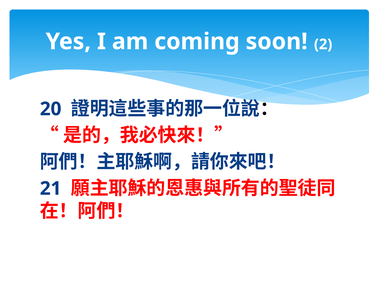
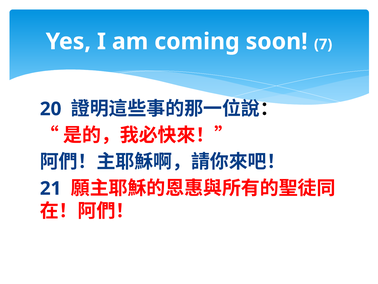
2: 2 -> 7 (323, 44)
